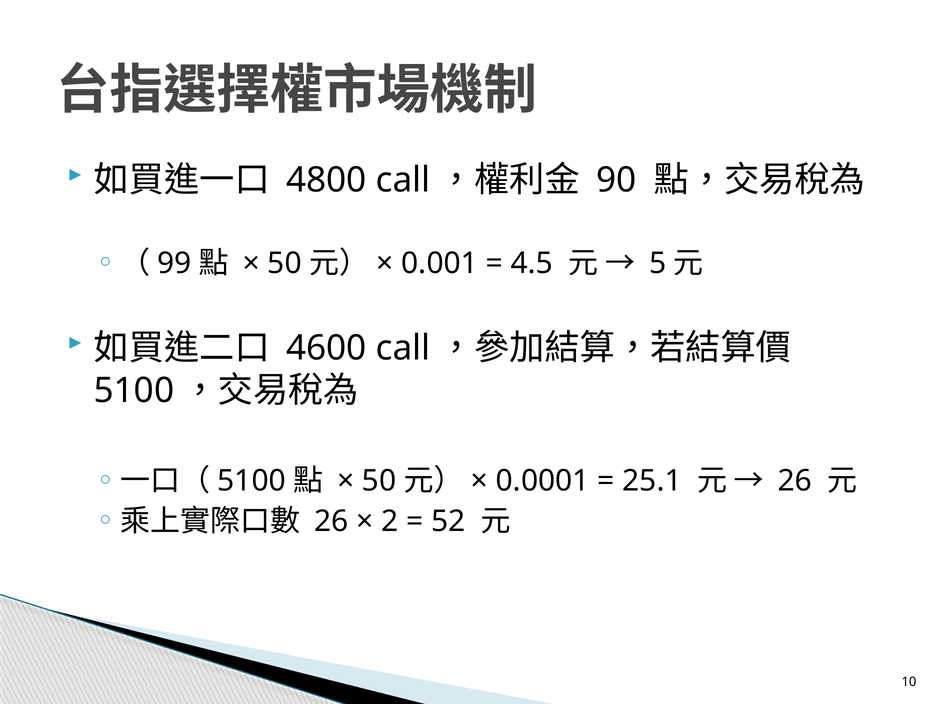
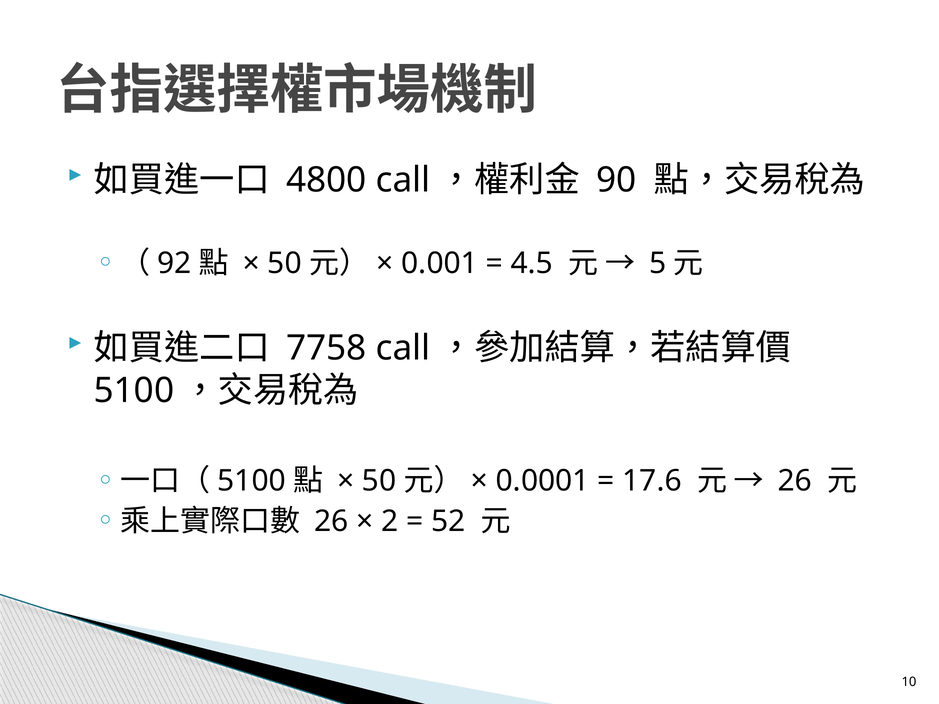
99: 99 -> 92 (174, 264)
4600: 4600 -> 7758 (326, 348)
25.1: 25.1 -> 17.6 (652, 481)
